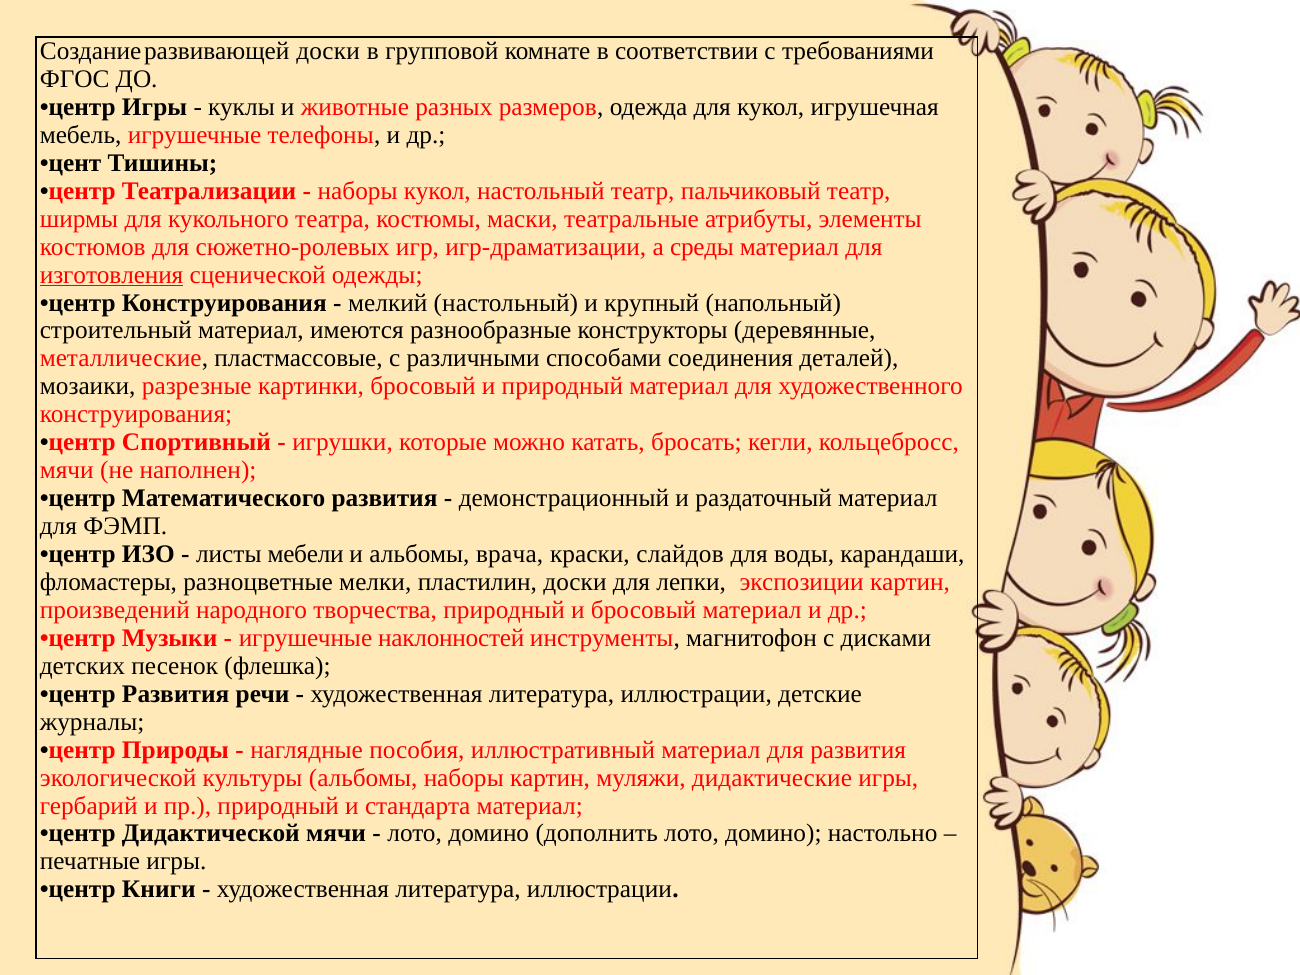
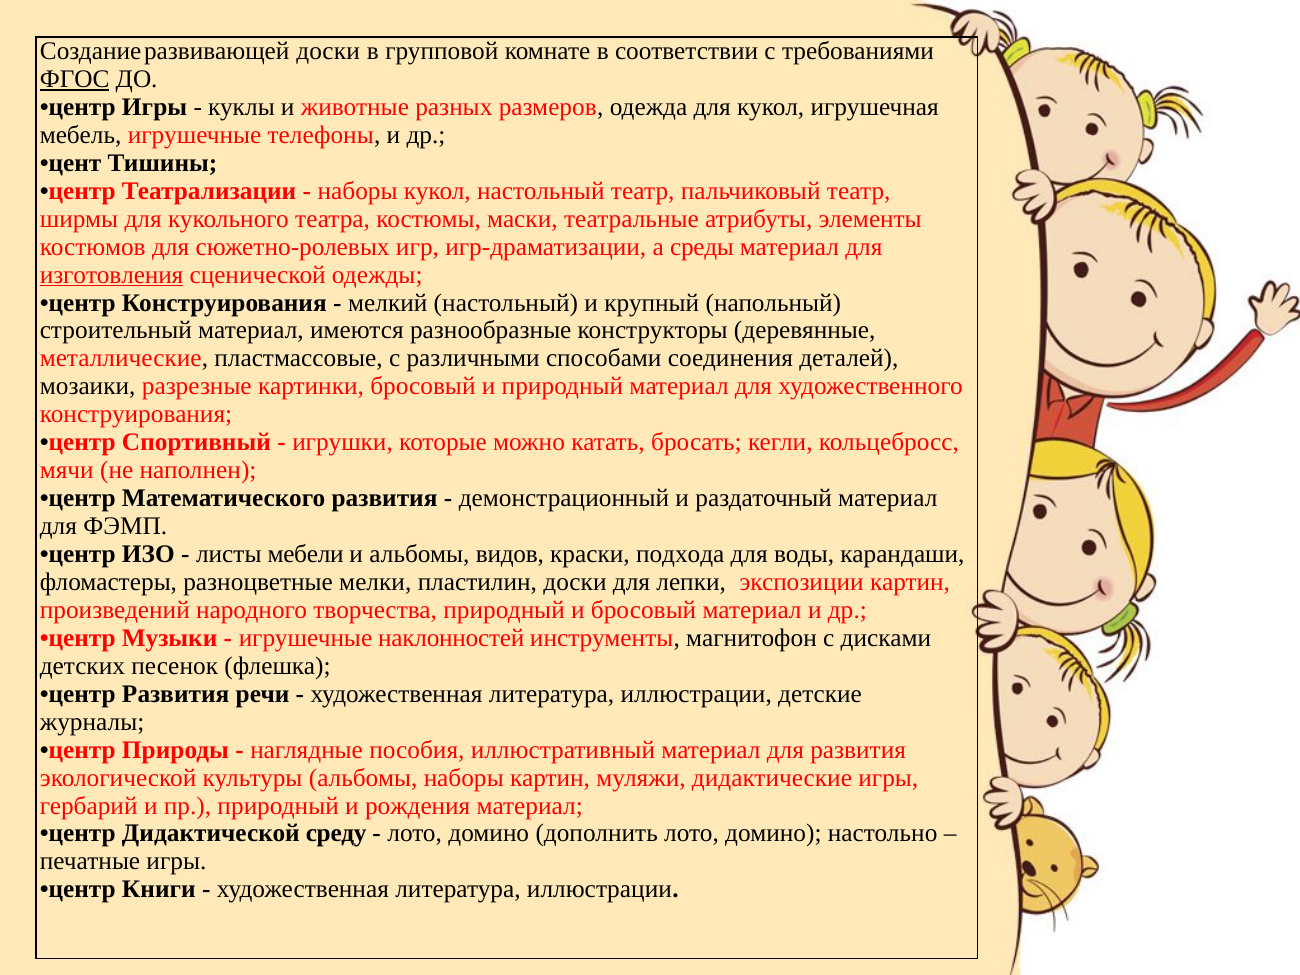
ФГОС underline: none -> present (75, 79)
врача: врача -> видов (510, 554)
слайдов: слайдов -> подхода (680, 554)
стандарта: стандарта -> рождения (418, 806)
Дидактической мячи: мячи -> среду (336, 834)
